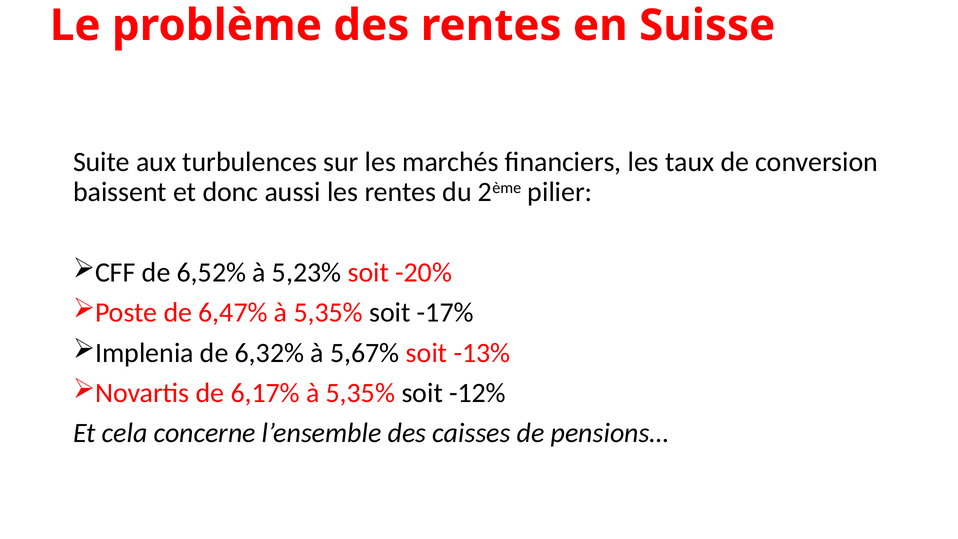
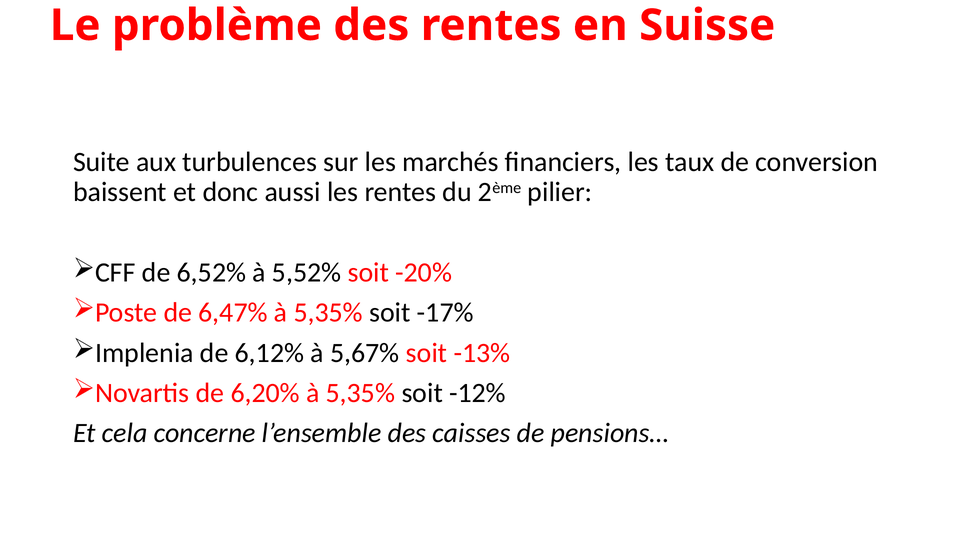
5,23%: 5,23% -> 5,52% (307, 272)
6,32%: 6,32% -> 6,12% (270, 353)
6,17%: 6,17% -> 6,20% (265, 393)
